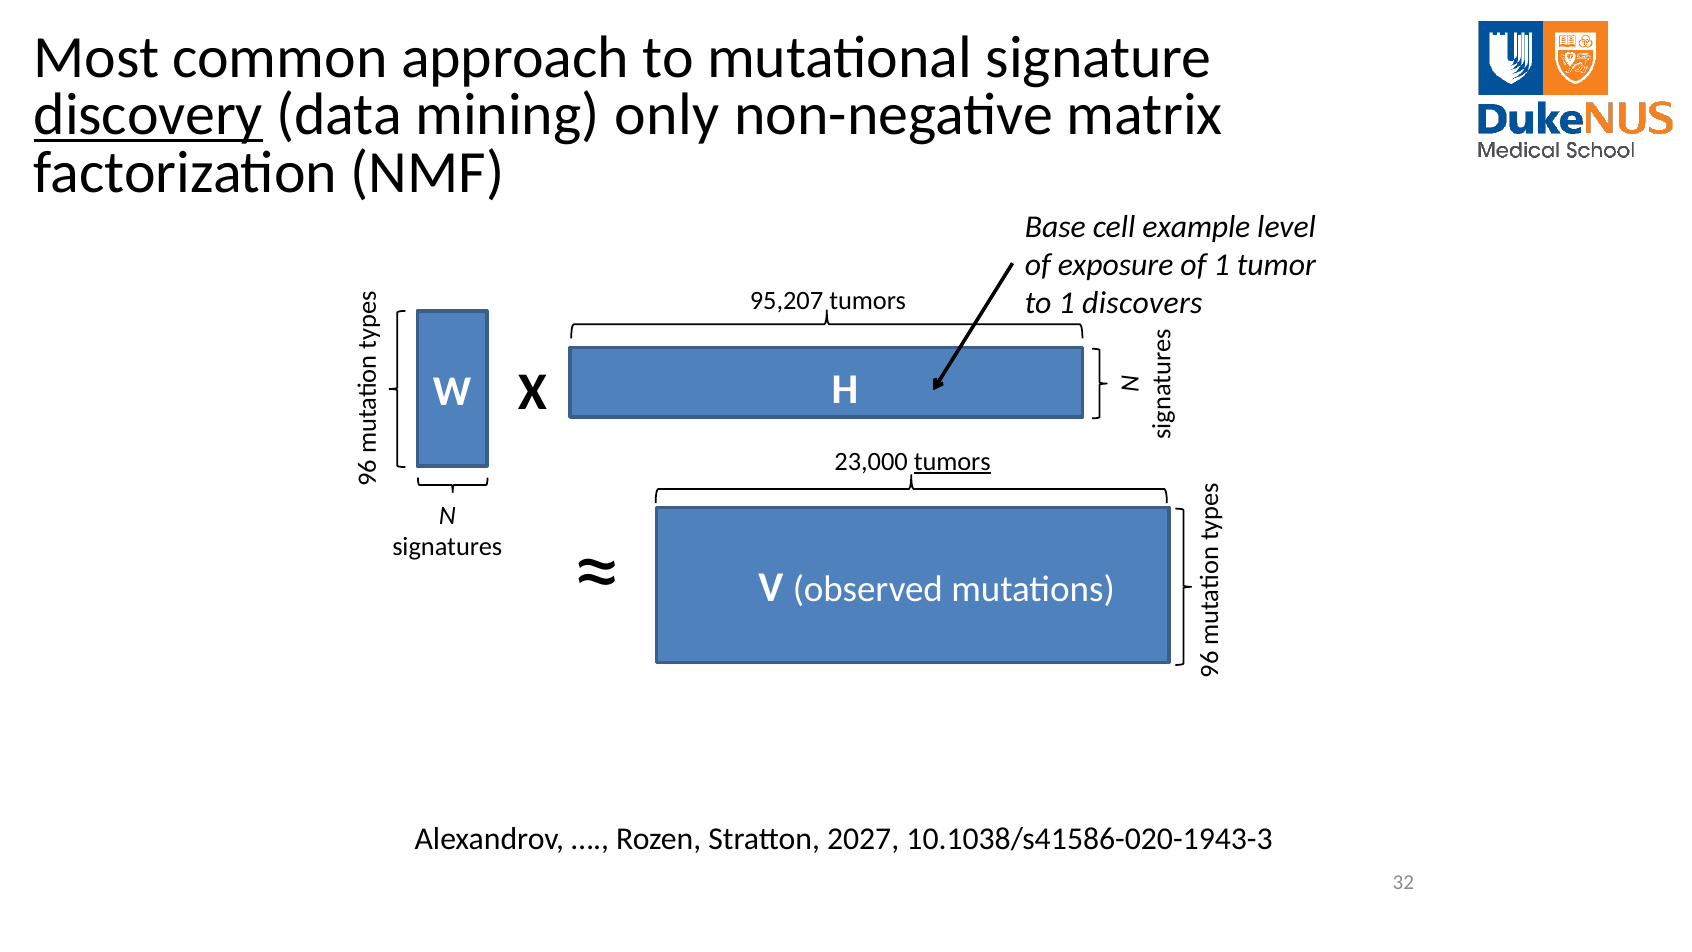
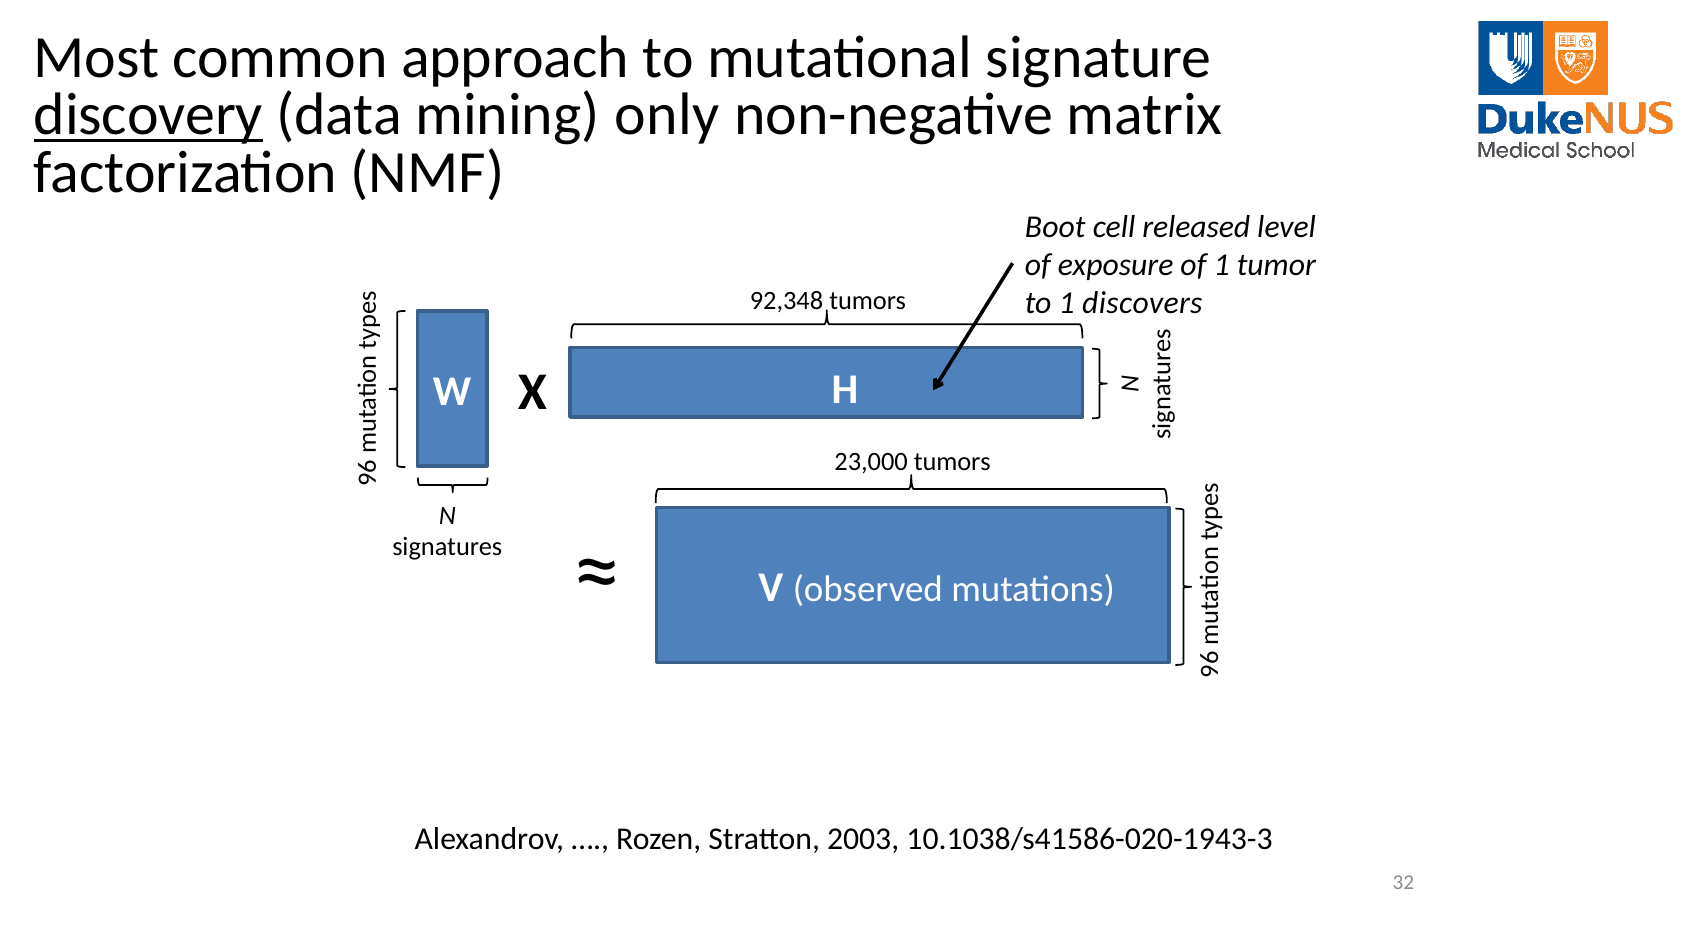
Base: Base -> Boot (1055, 227)
example: example -> released (1196, 227)
95,207: 95,207 -> 92,348 (787, 301)
tumors underline: present -> none (952, 462)
2027: 2027 -> 2003 (863, 839)
